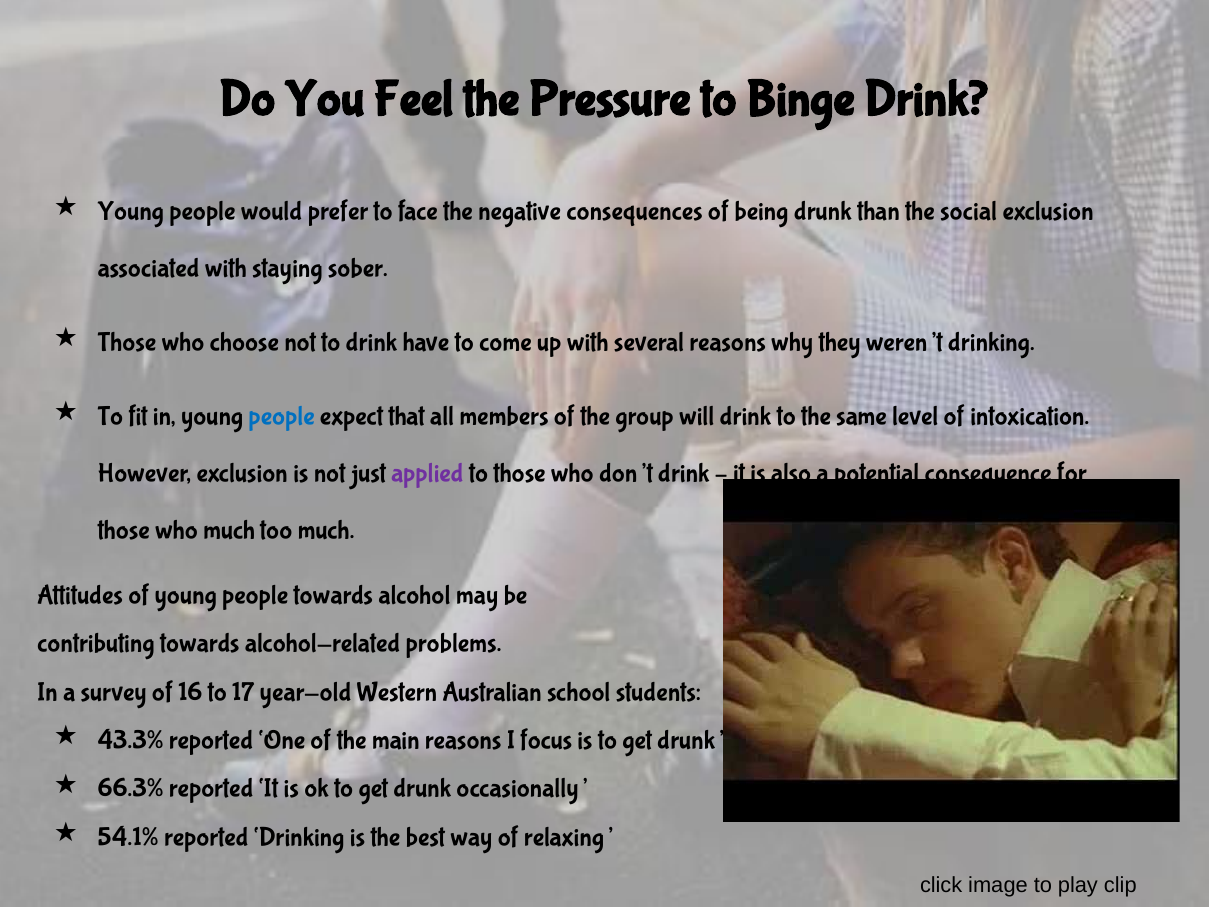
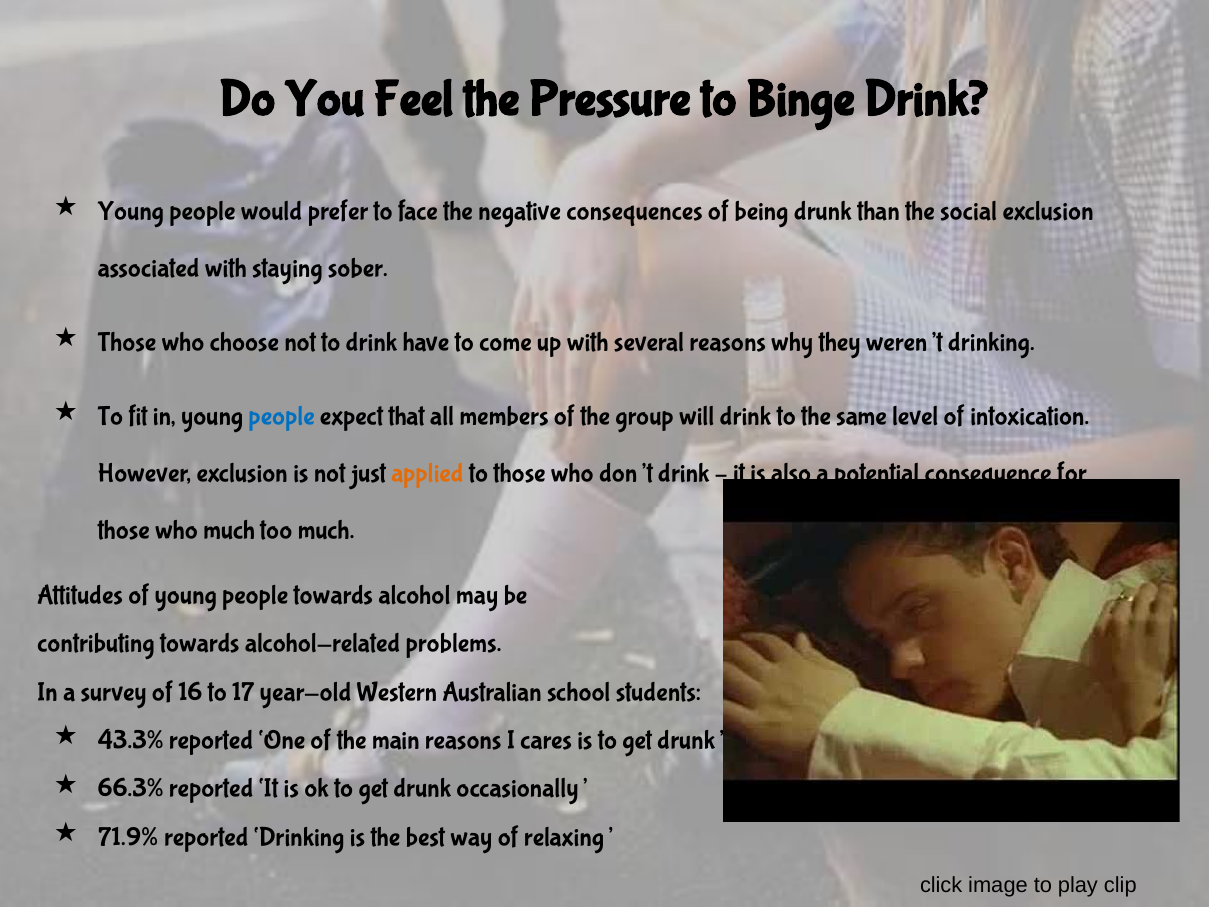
applied colour: purple -> orange (427, 472)
focus: focus -> cares (546, 739)
54.1%: 54.1% -> 71.9% (128, 836)
